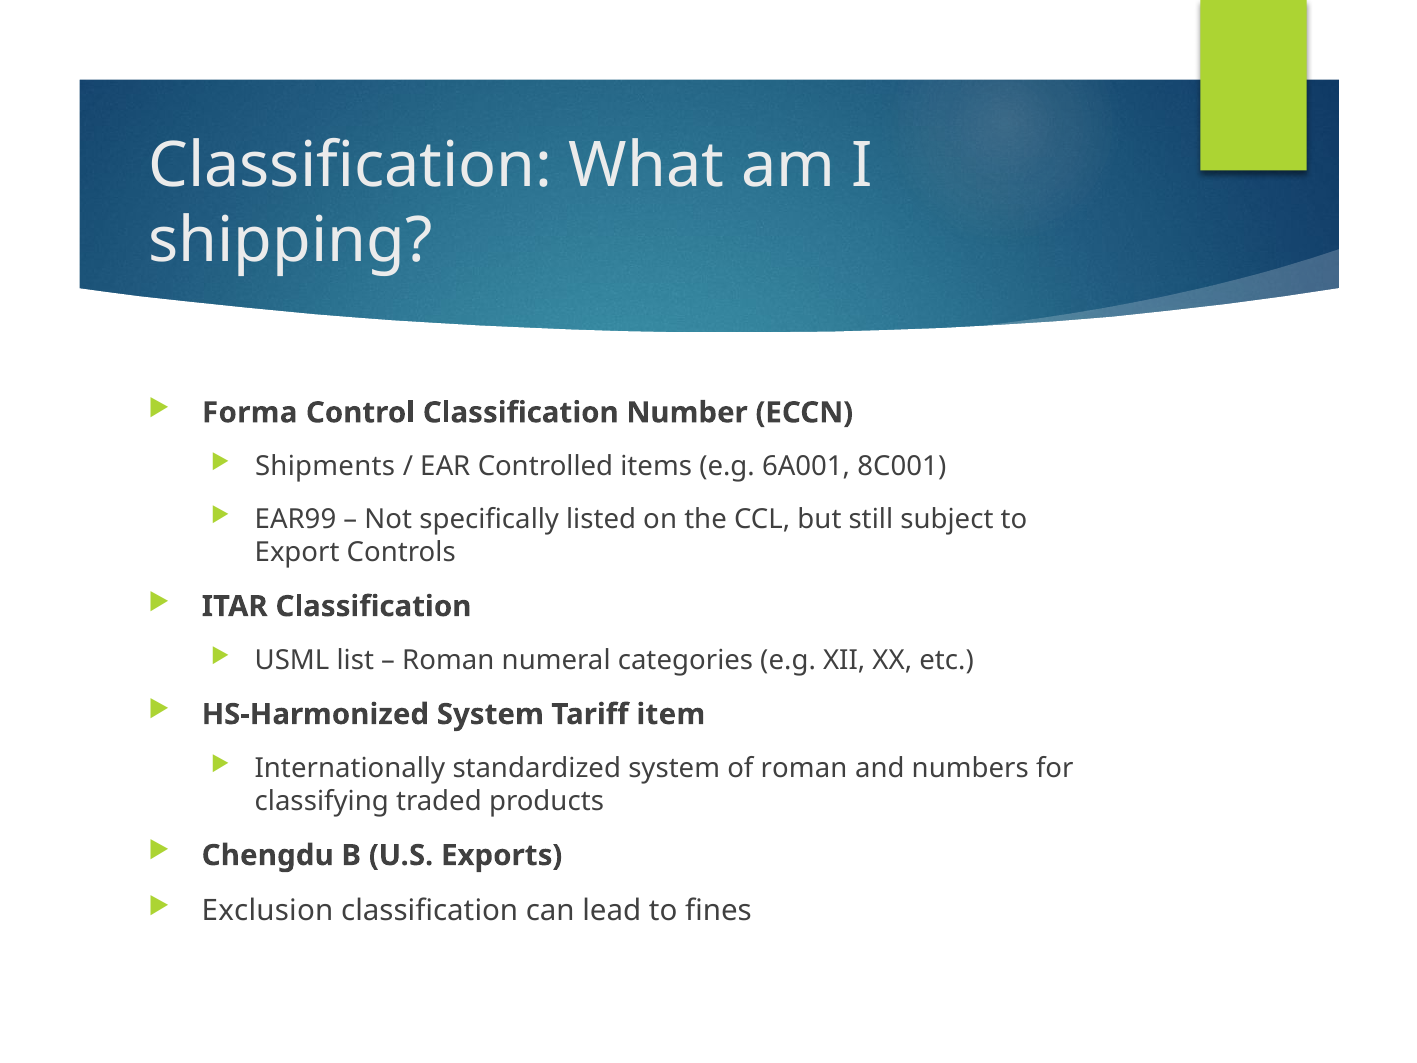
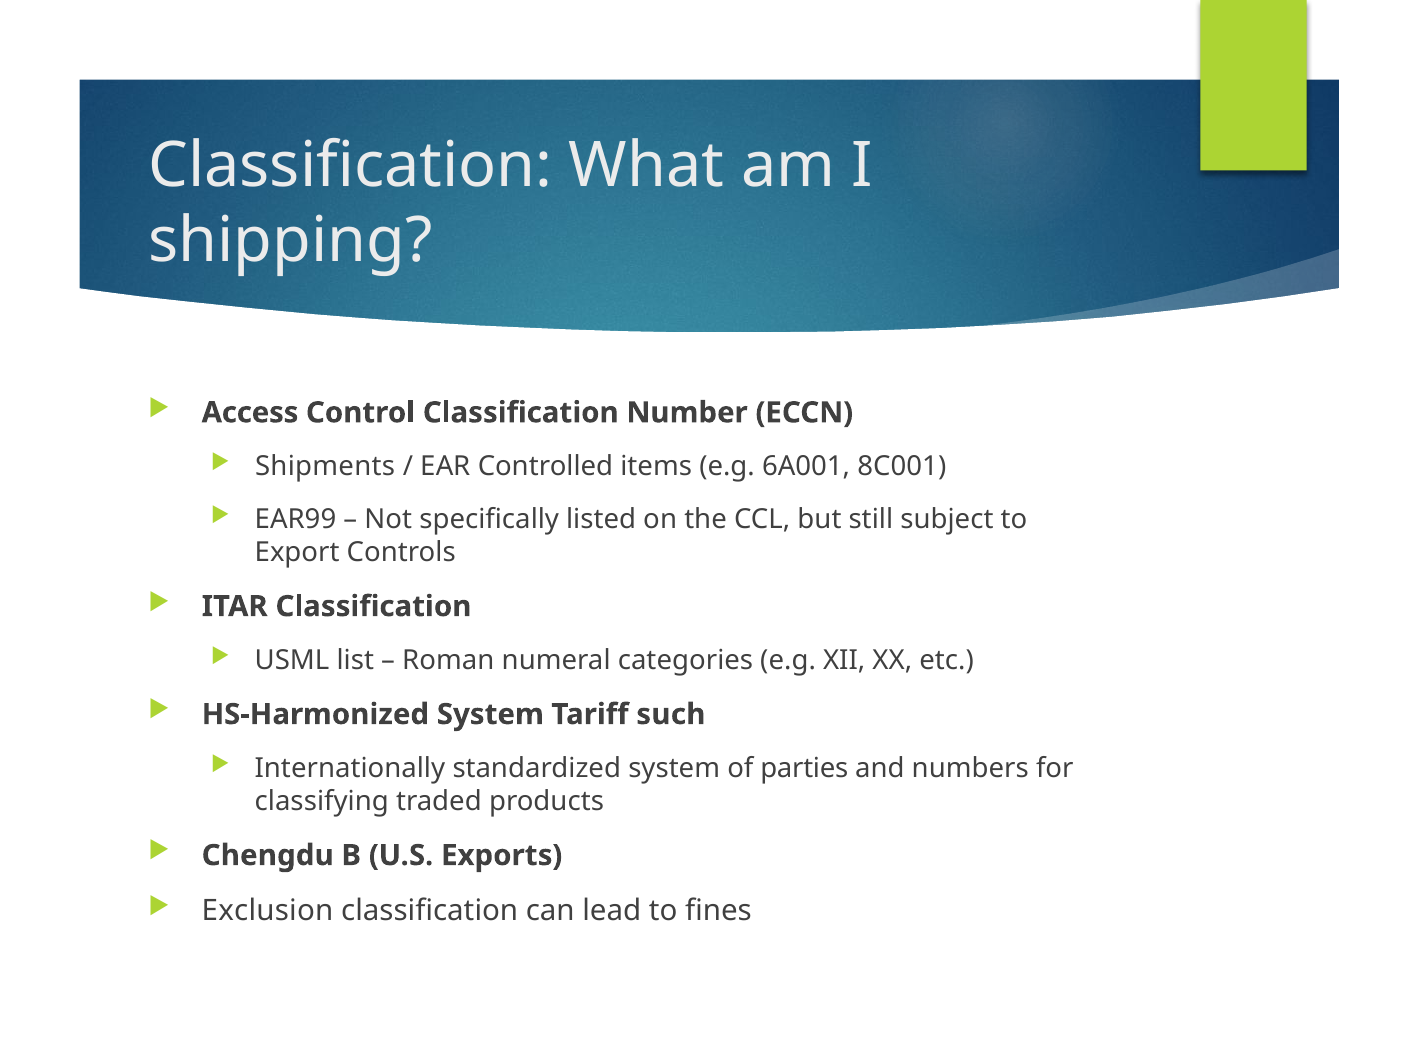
Forma: Forma -> Access (250, 413)
item: item -> such (671, 714)
of roman: roman -> parties (804, 768)
